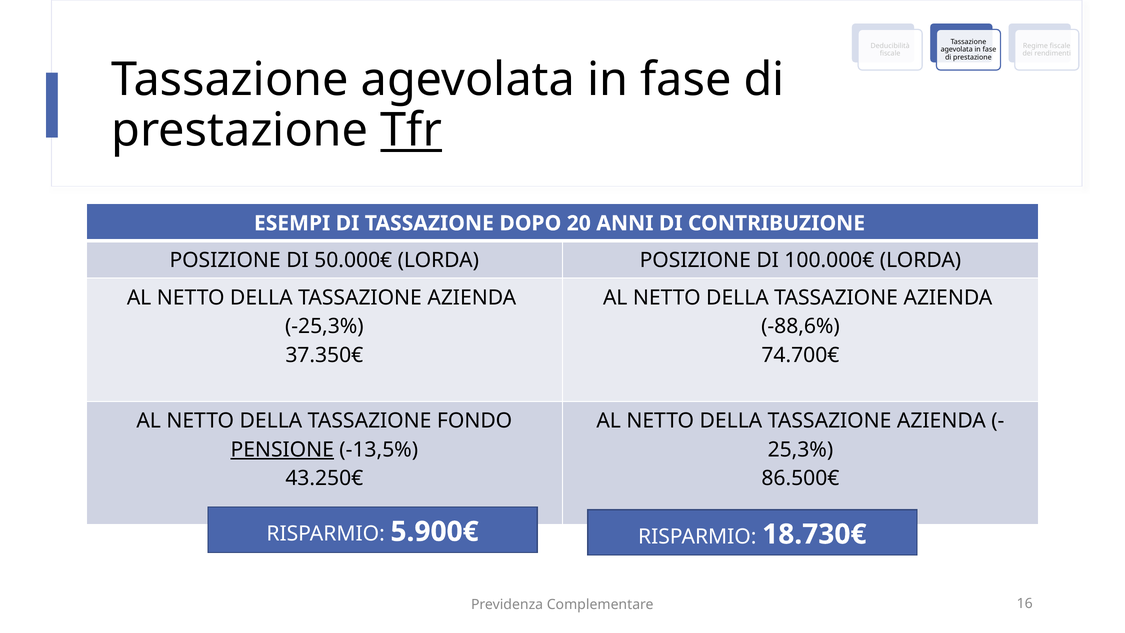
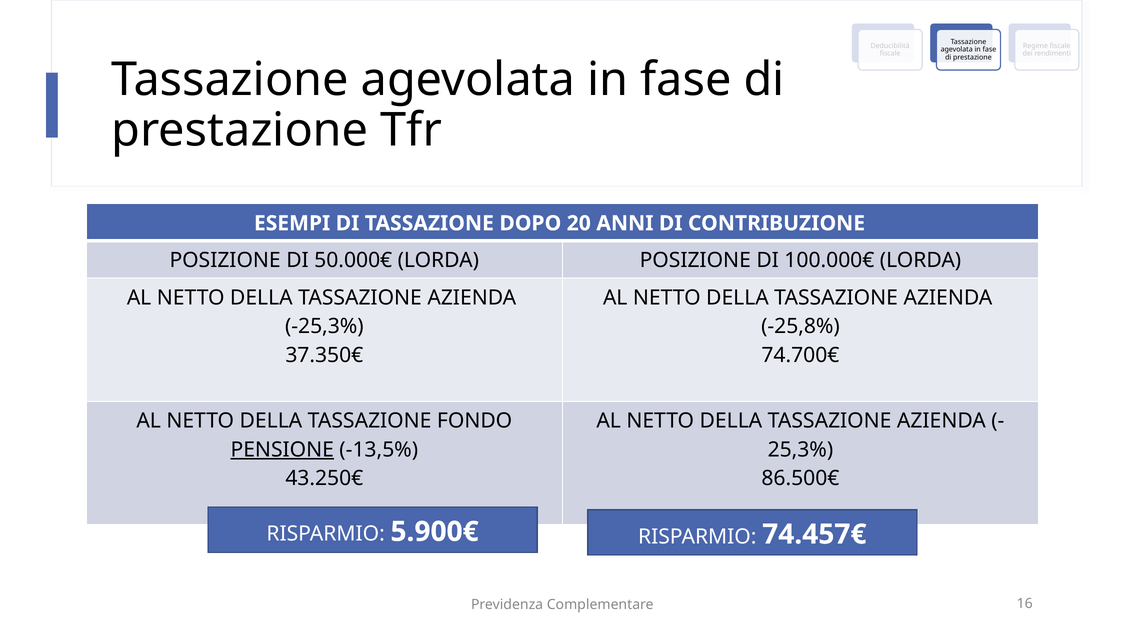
Tfr underline: present -> none (411, 130)
-88,6%: -88,6% -> -25,8% (800, 326)
18.730€: 18.730€ -> 74.457€ (814, 534)
